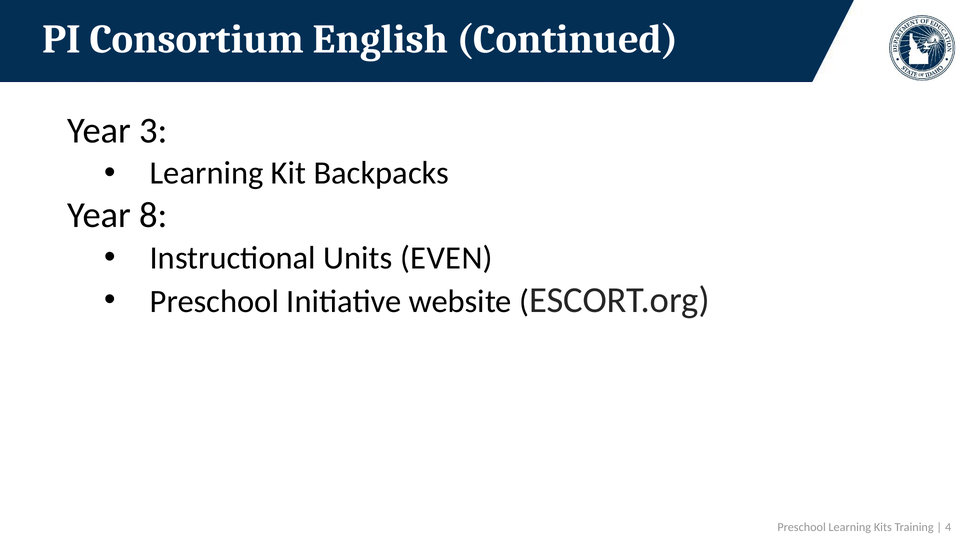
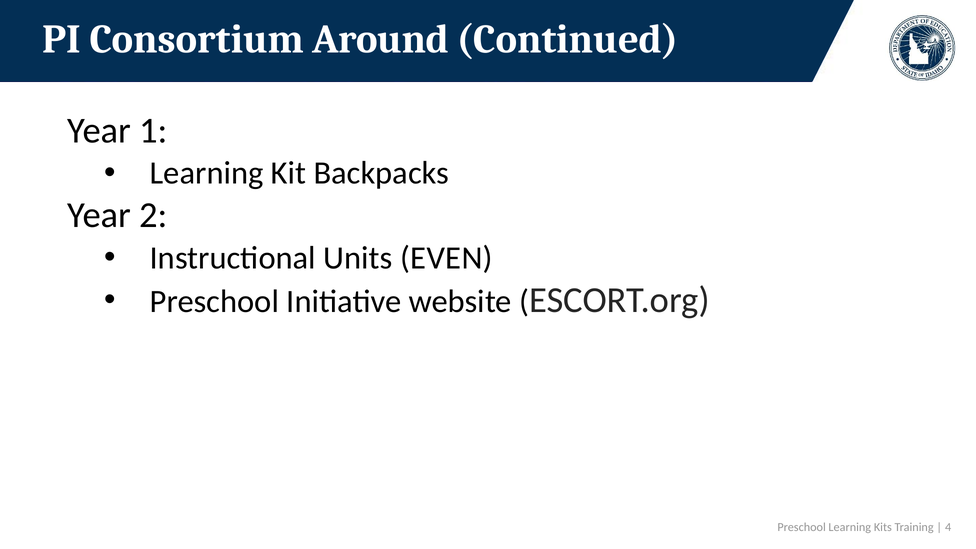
English: English -> Around (381, 39)
3: 3 -> 1 (153, 130)
8: 8 -> 2 (153, 215)
